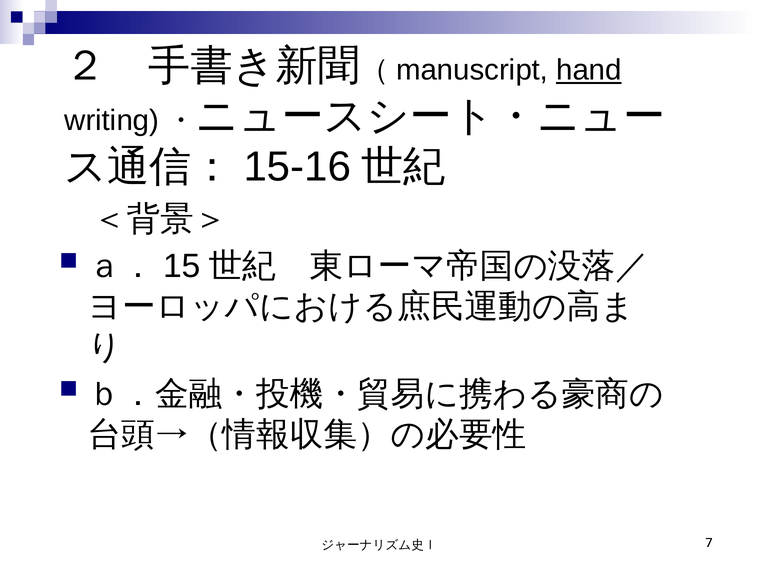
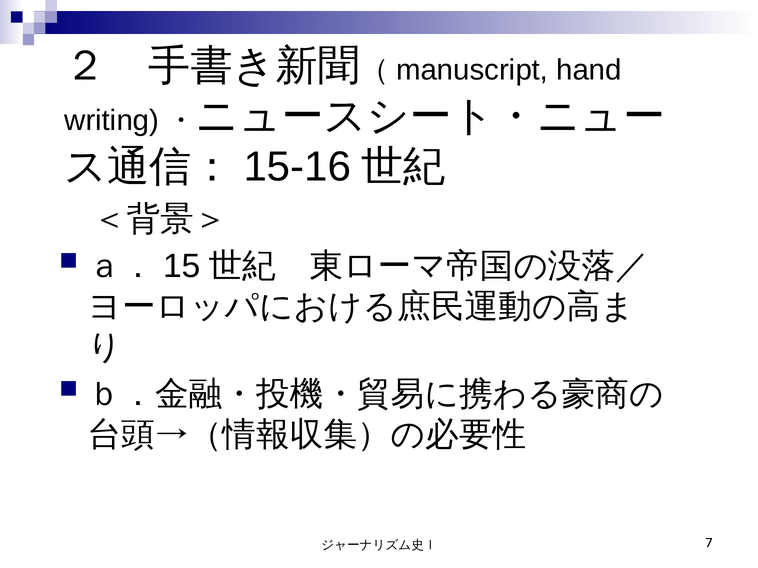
hand underline: present -> none (589, 70)
